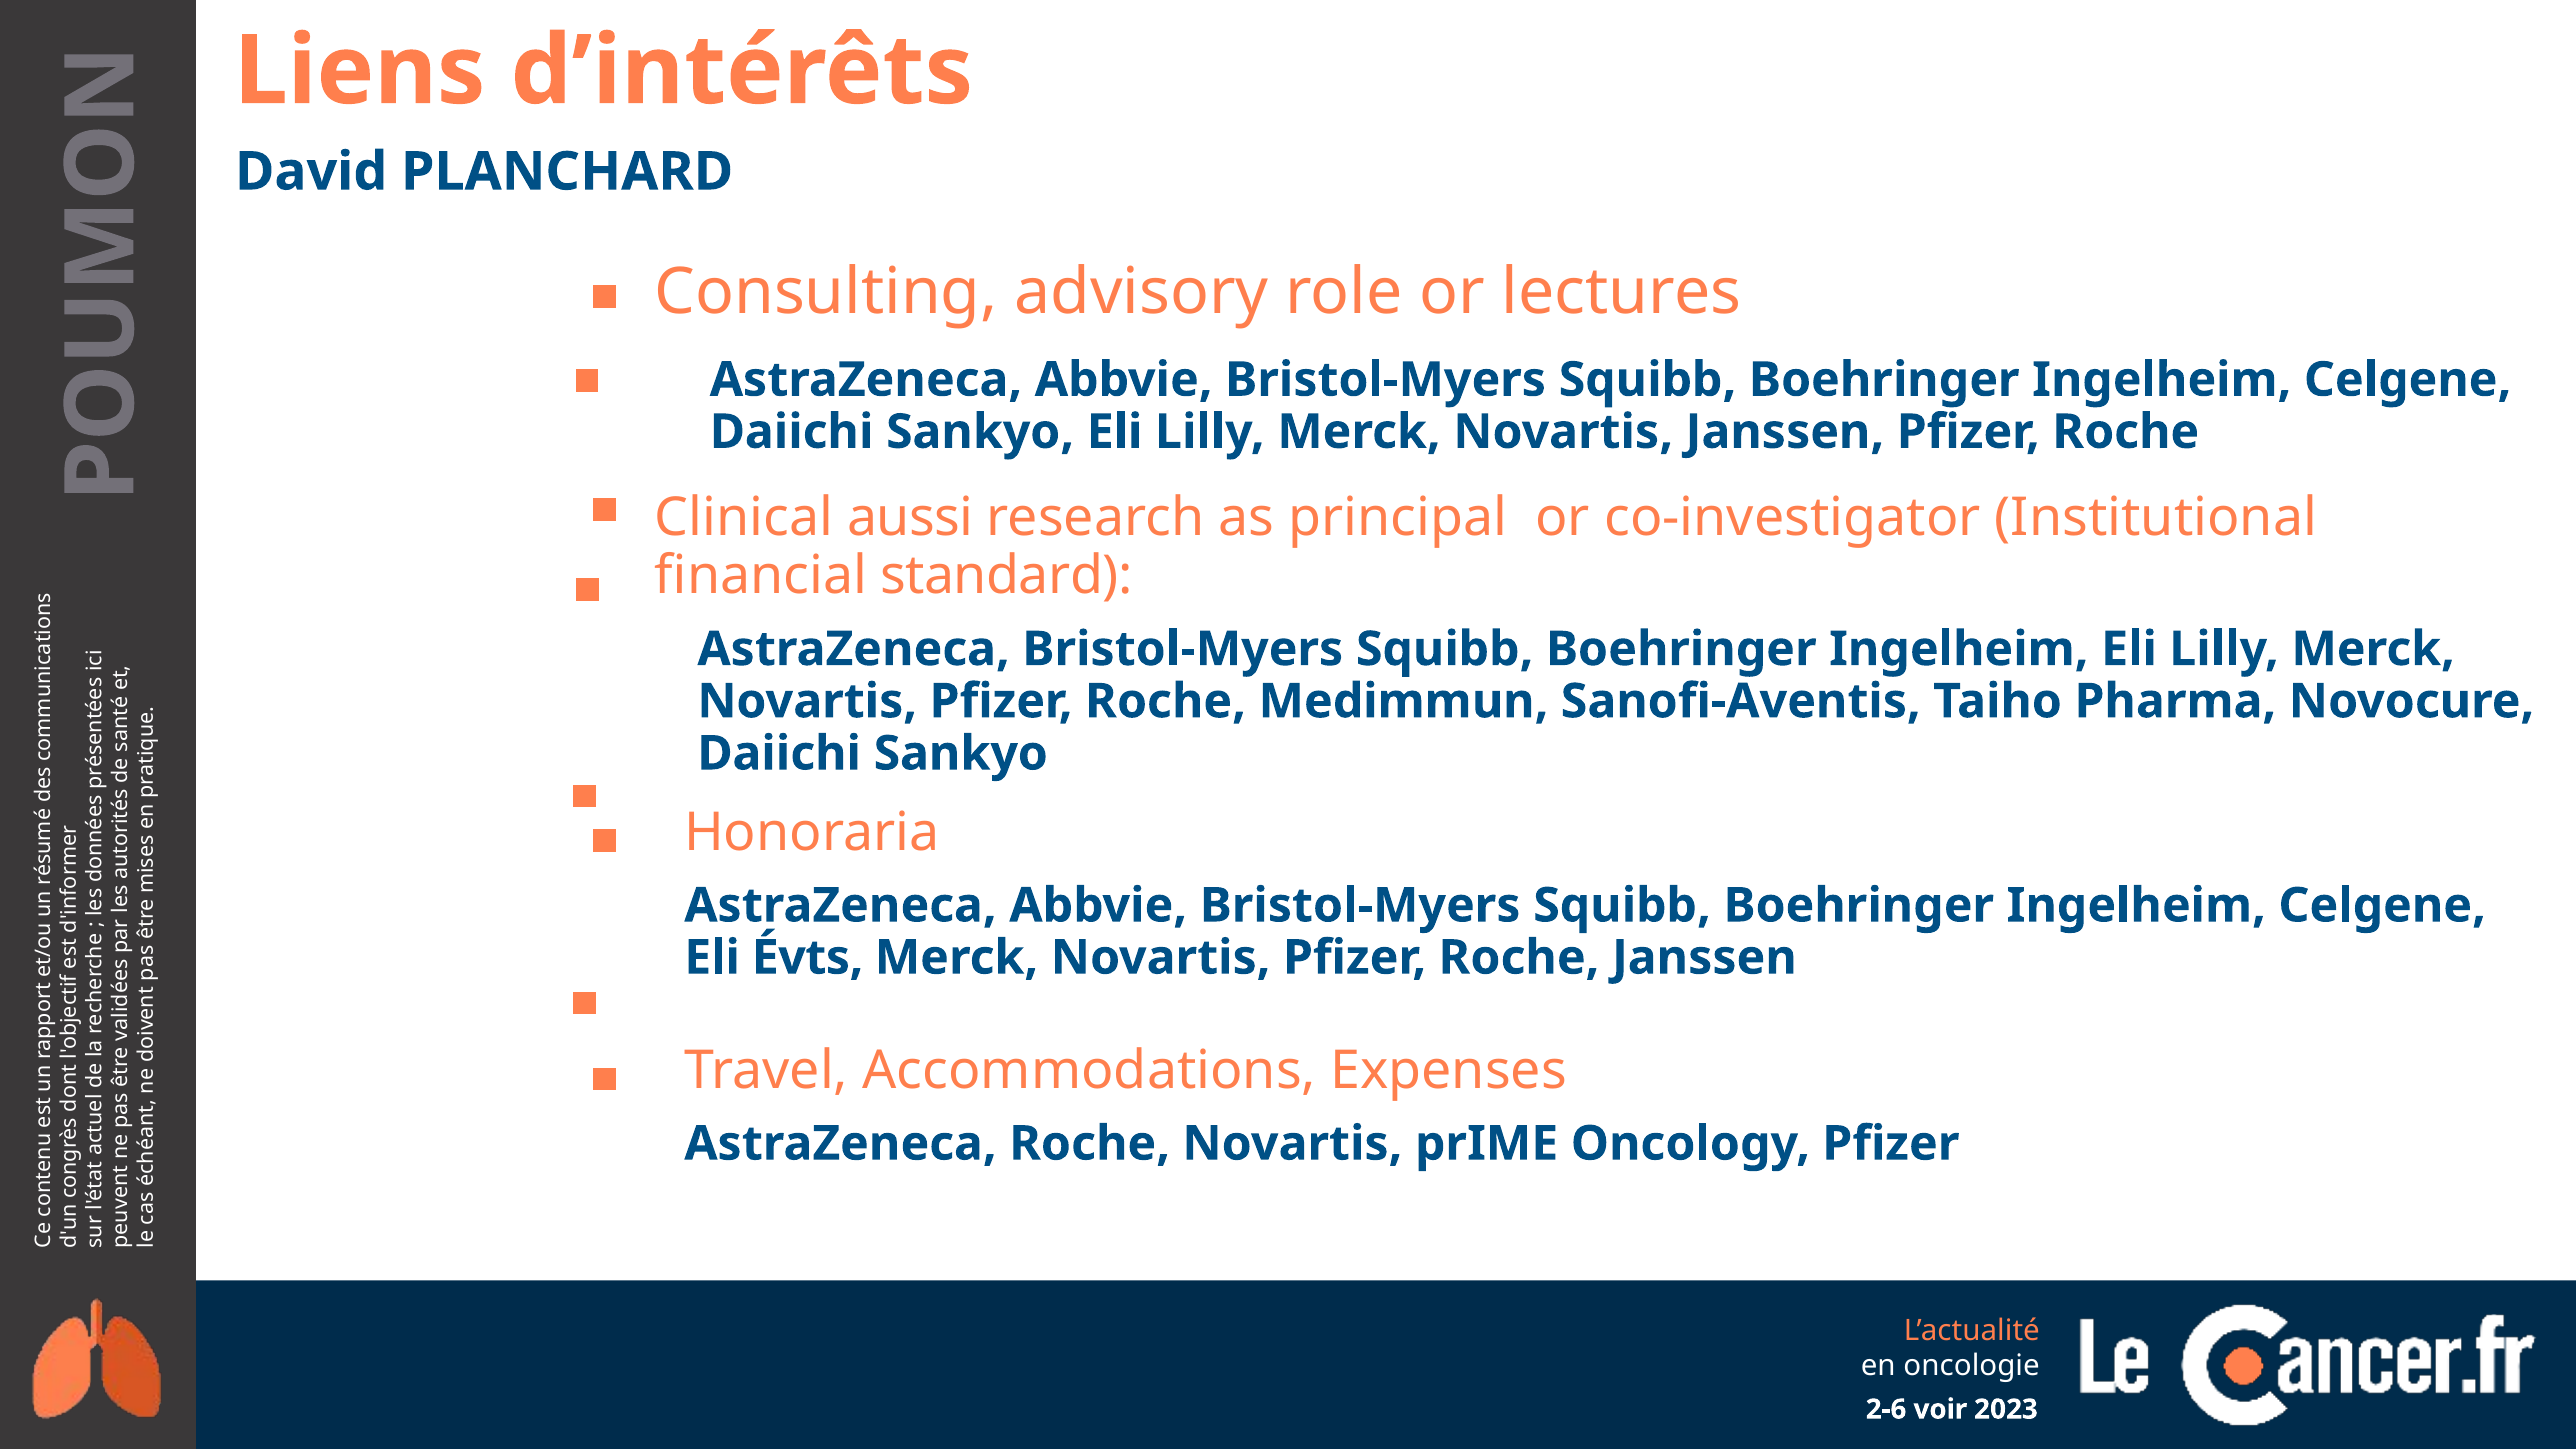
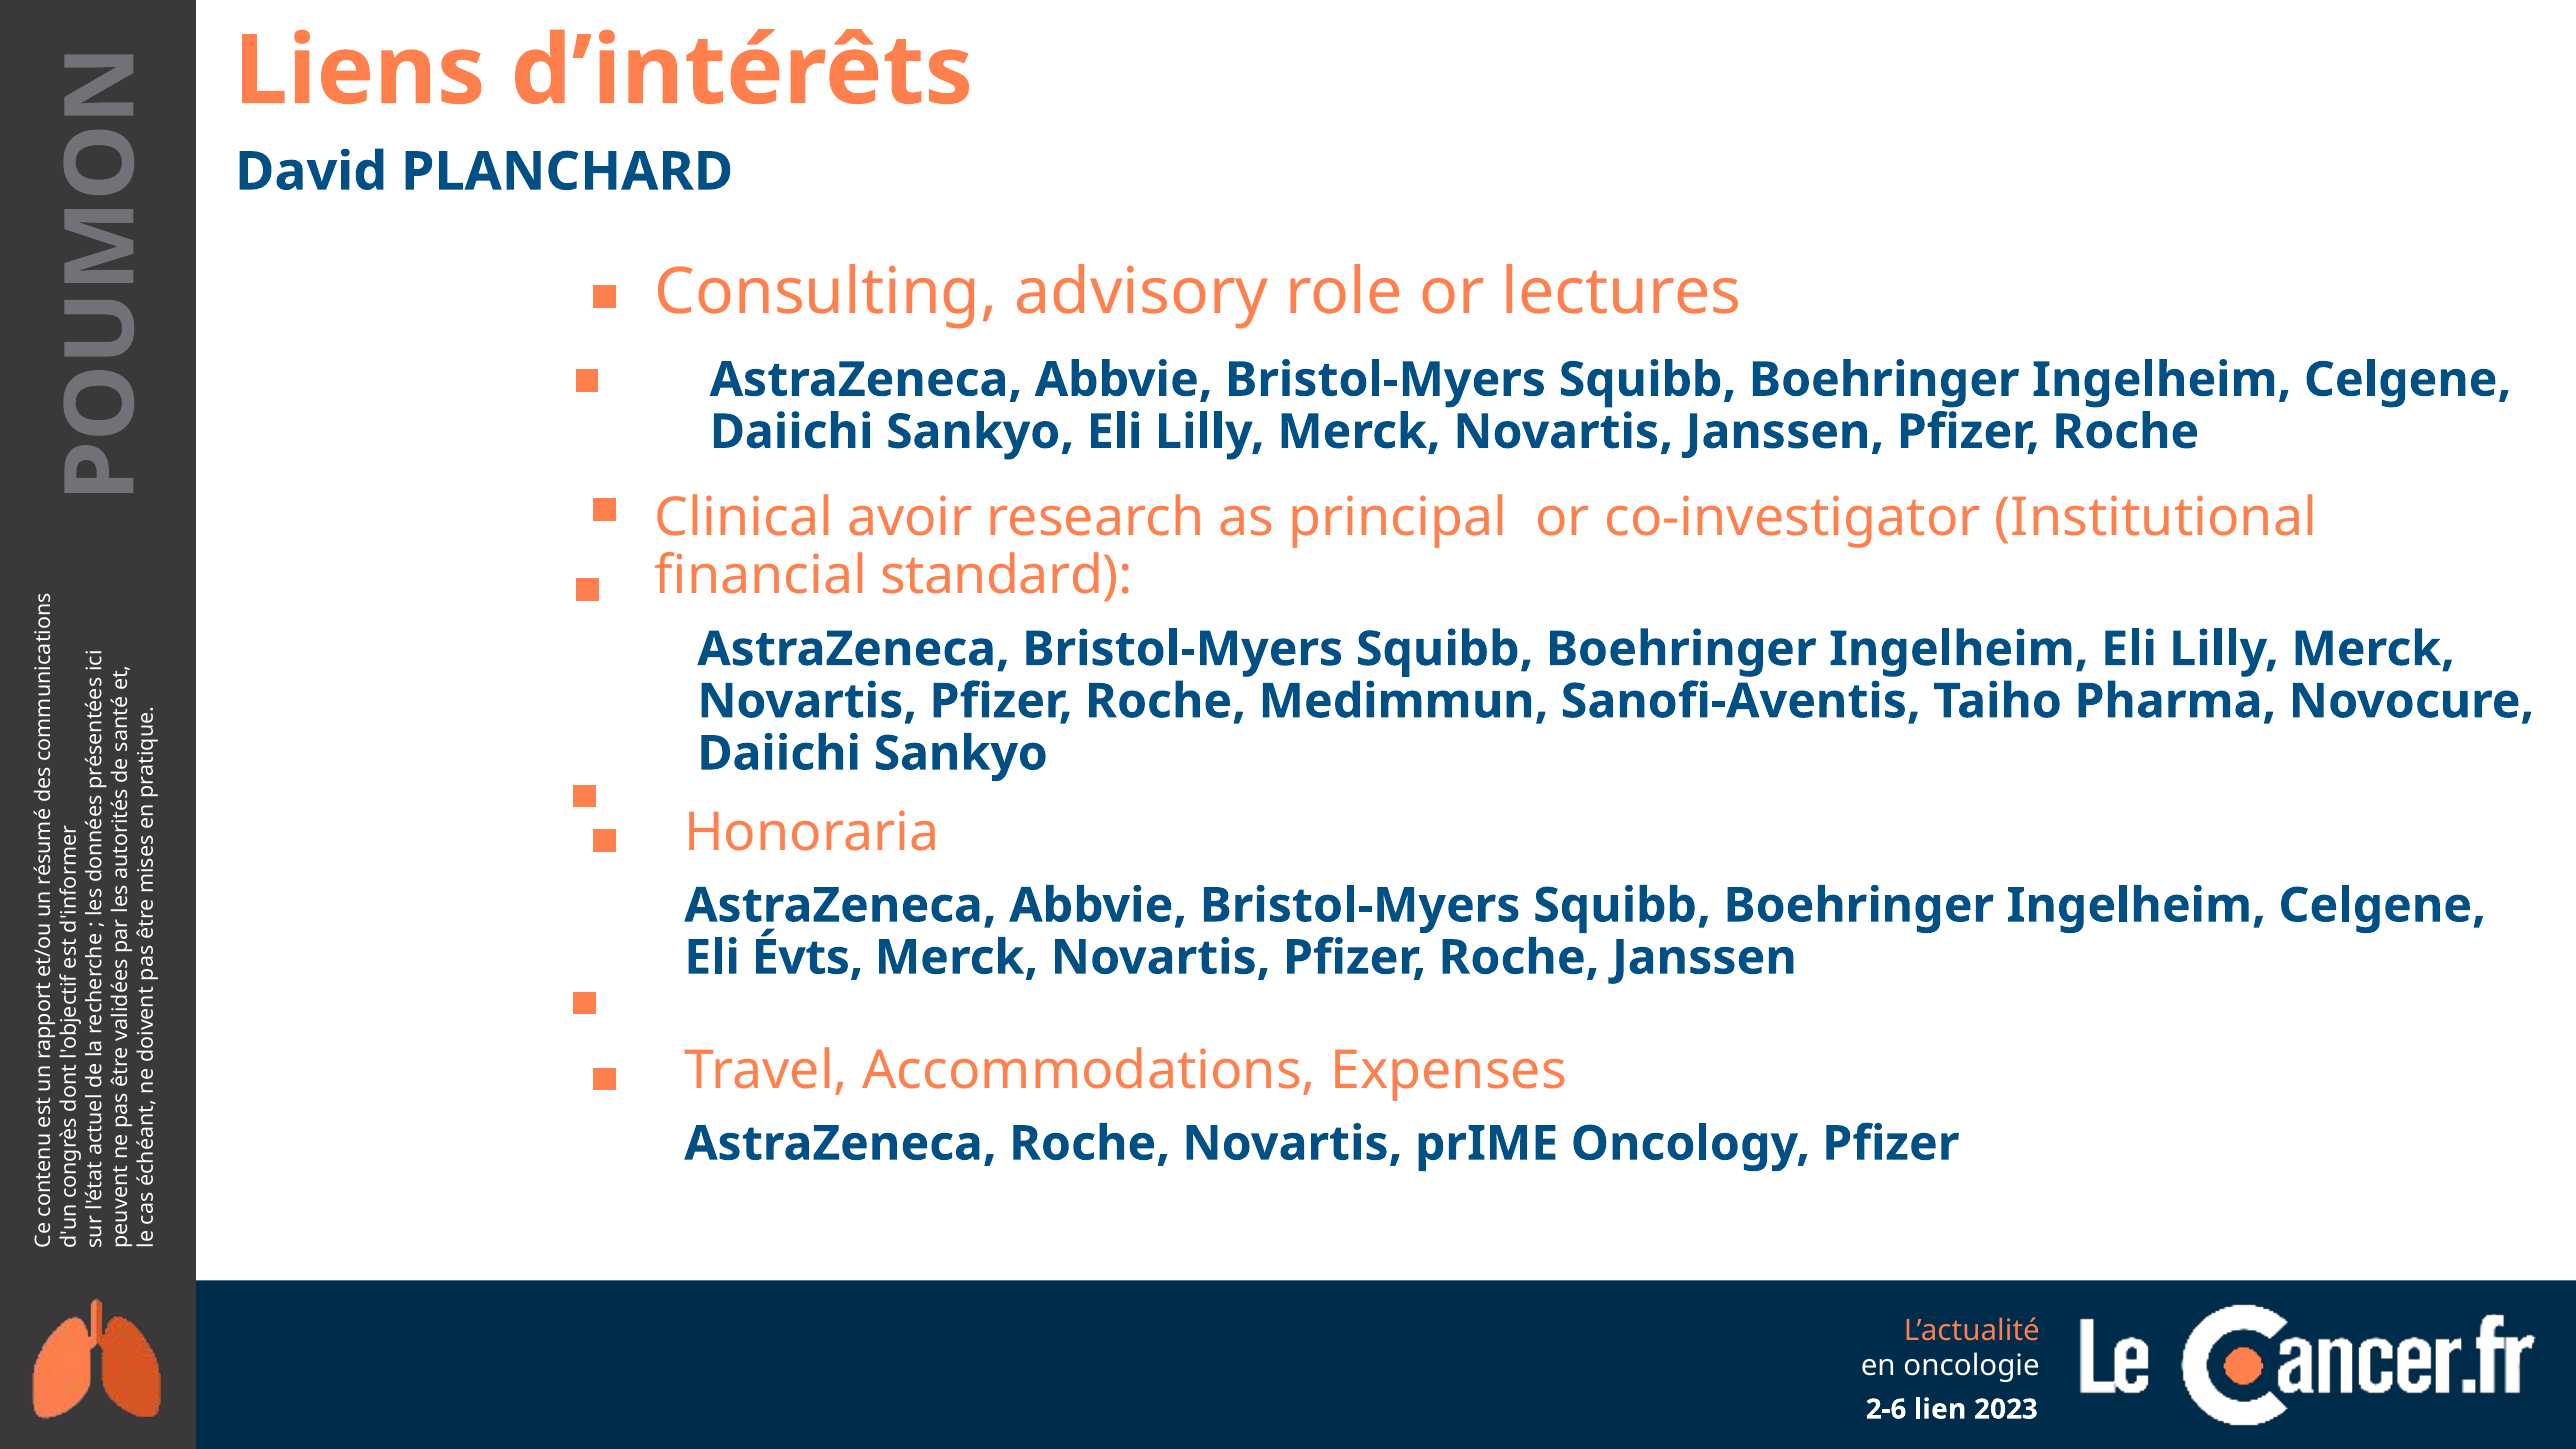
aussi: aussi -> avoir (910, 518)
voir: voir -> lien (1940, 1409)
